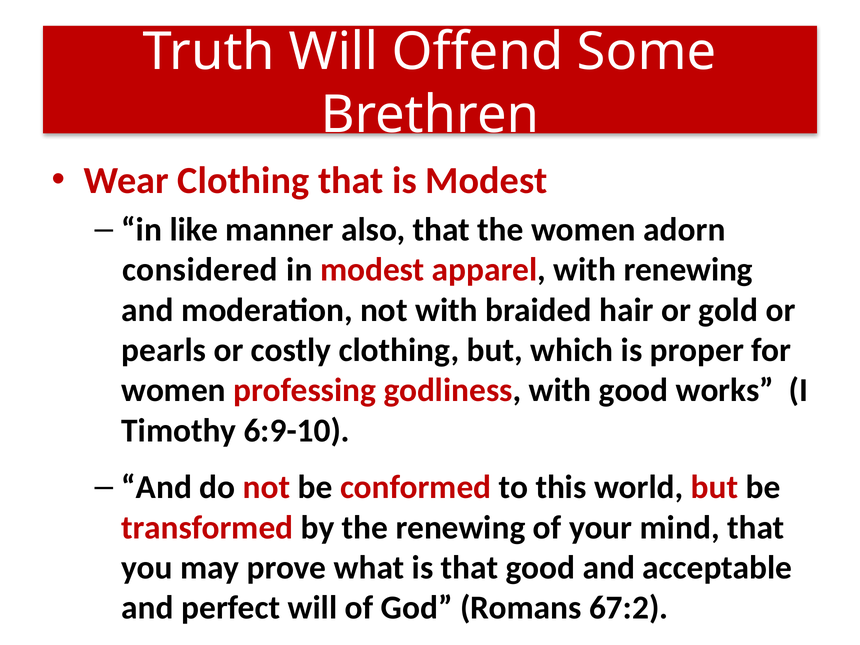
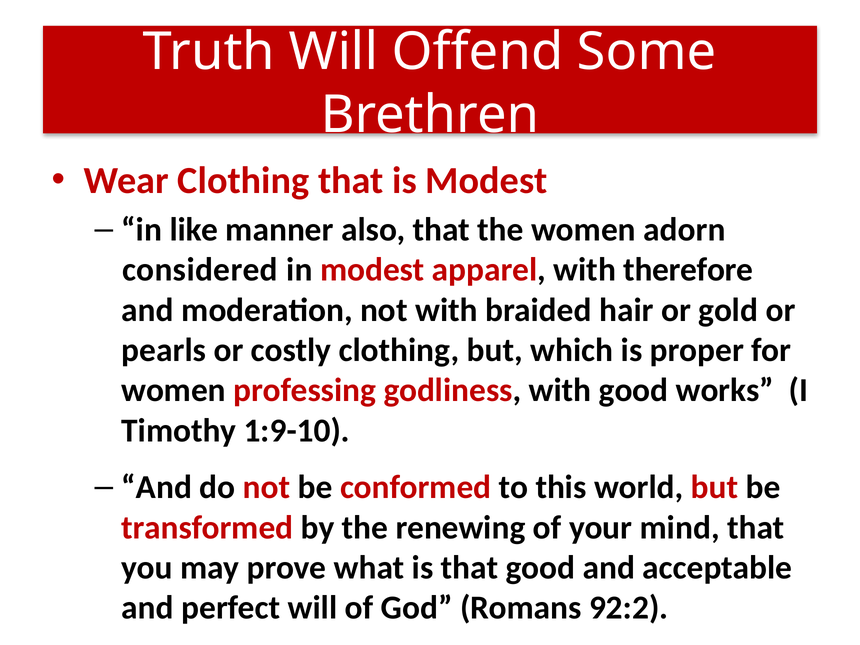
with renewing: renewing -> therefore (688, 270)
6:9-10: 6:9-10 -> 1:9-10 (297, 431)
67:2: 67:2 -> 92:2 (629, 608)
